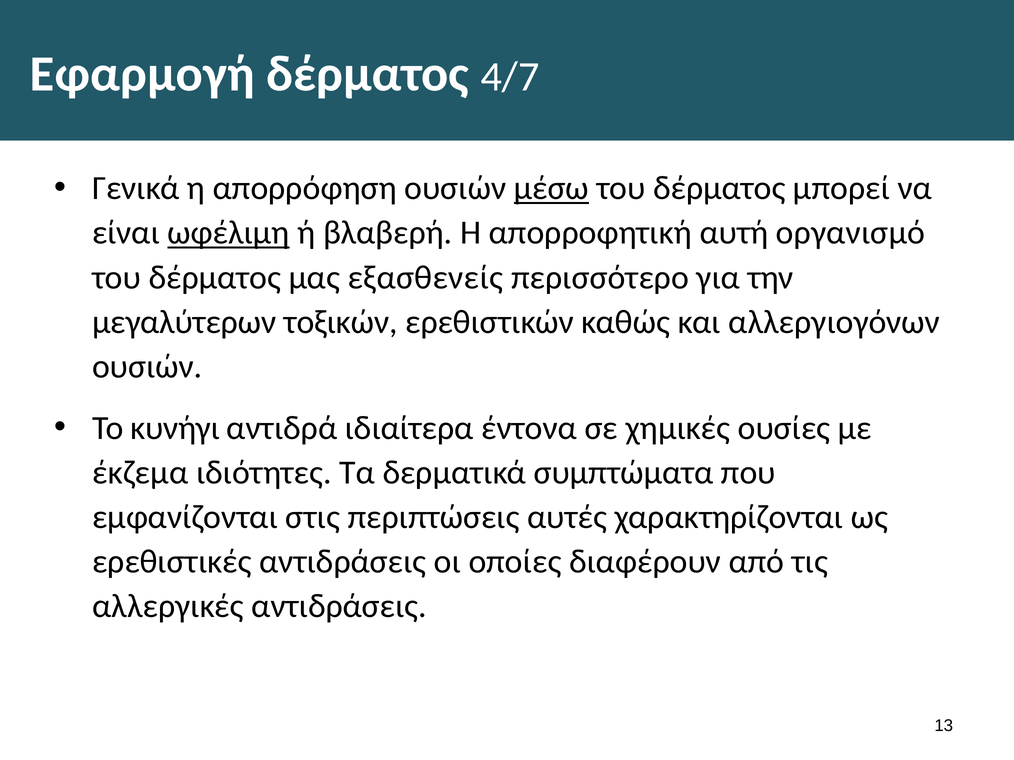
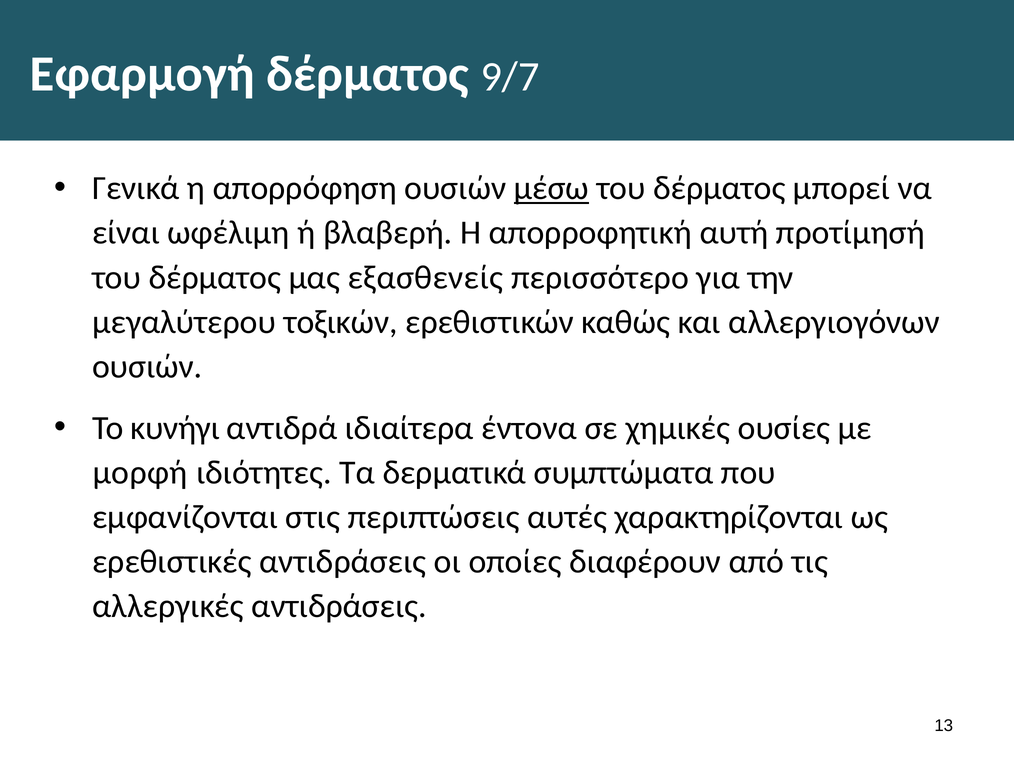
4/7: 4/7 -> 9/7 (510, 77)
ωφέλιμη underline: present -> none (228, 233)
οργανισμό: οργανισμό -> προτίμησή (851, 233)
μεγαλύτερων: μεγαλύτερων -> μεγαλύτερου (184, 322)
έκζεμα: έκζεμα -> μορφή (140, 473)
